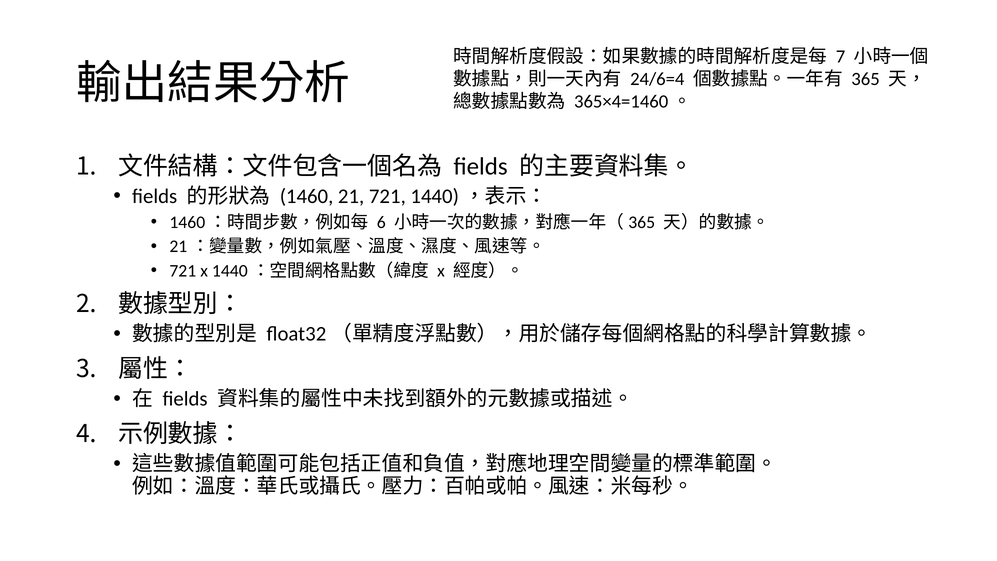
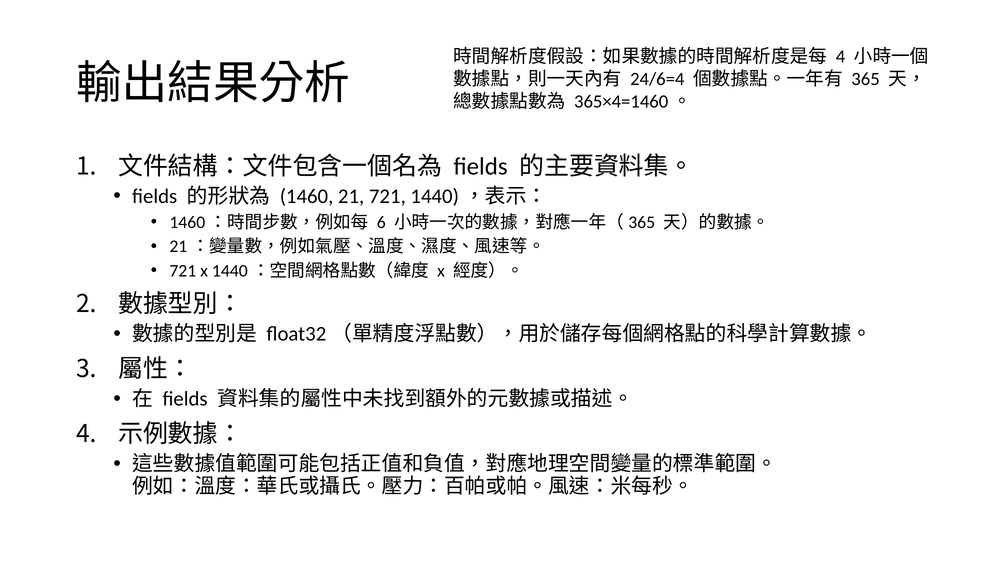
7: 7 -> 4 (840, 57)
